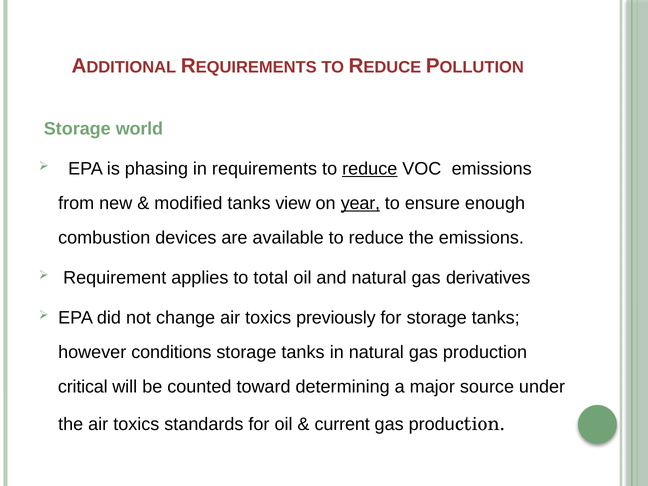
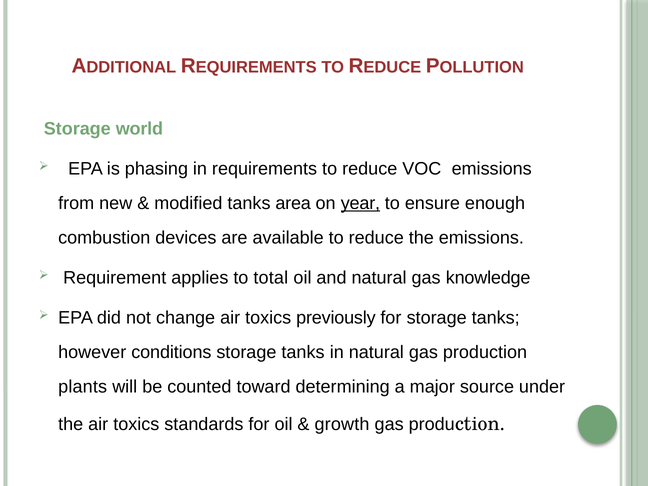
reduce underline: present -> none (370, 169)
view: view -> area (293, 203)
derivatives: derivatives -> knowledge (488, 278)
critical: critical -> plants (83, 387)
current: current -> growth (342, 424)
